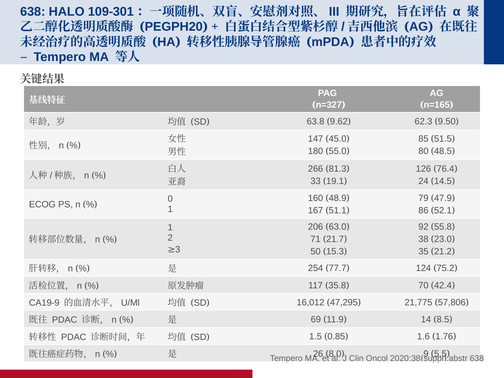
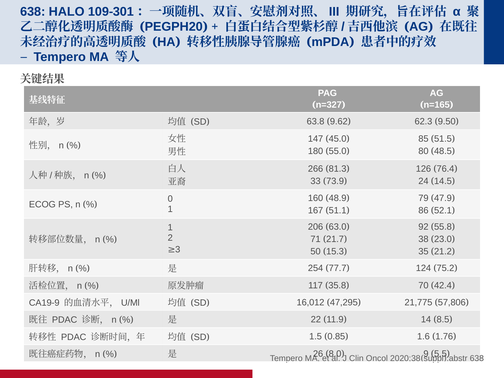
19.1: 19.1 -> 73.9 (335, 181)
69: 69 -> 22 (316, 320)
